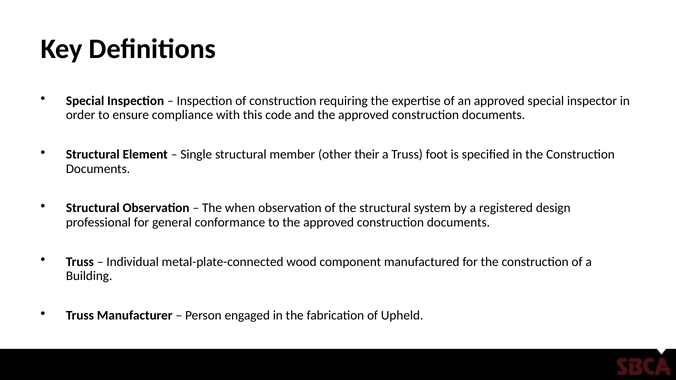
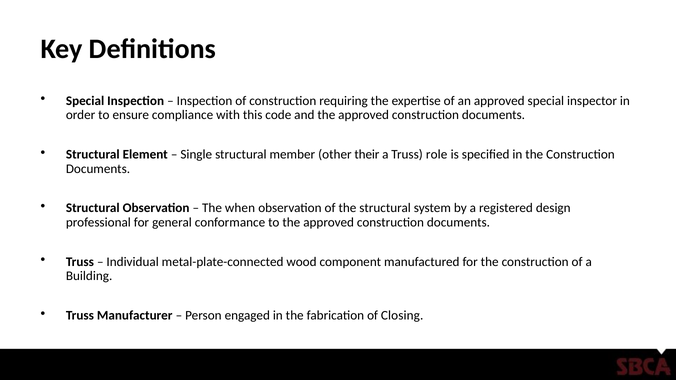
foot: foot -> role (437, 155)
Upheld: Upheld -> Closing (402, 316)
